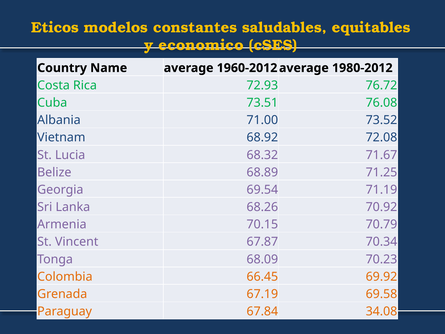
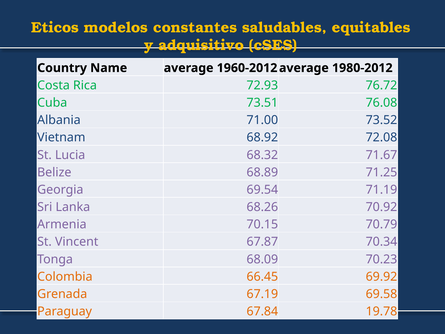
economico: economico -> adquisitivo (201, 45)
34.08: 34.08 -> 19.78 (381, 311)
